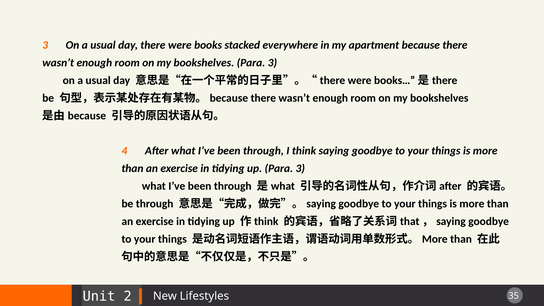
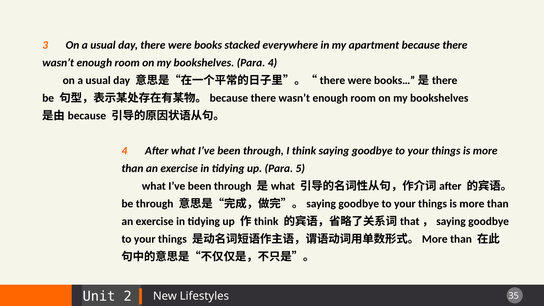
bookshelves Para 3: 3 -> 4 (272, 63)
up Para 3: 3 -> 5 (300, 168)
